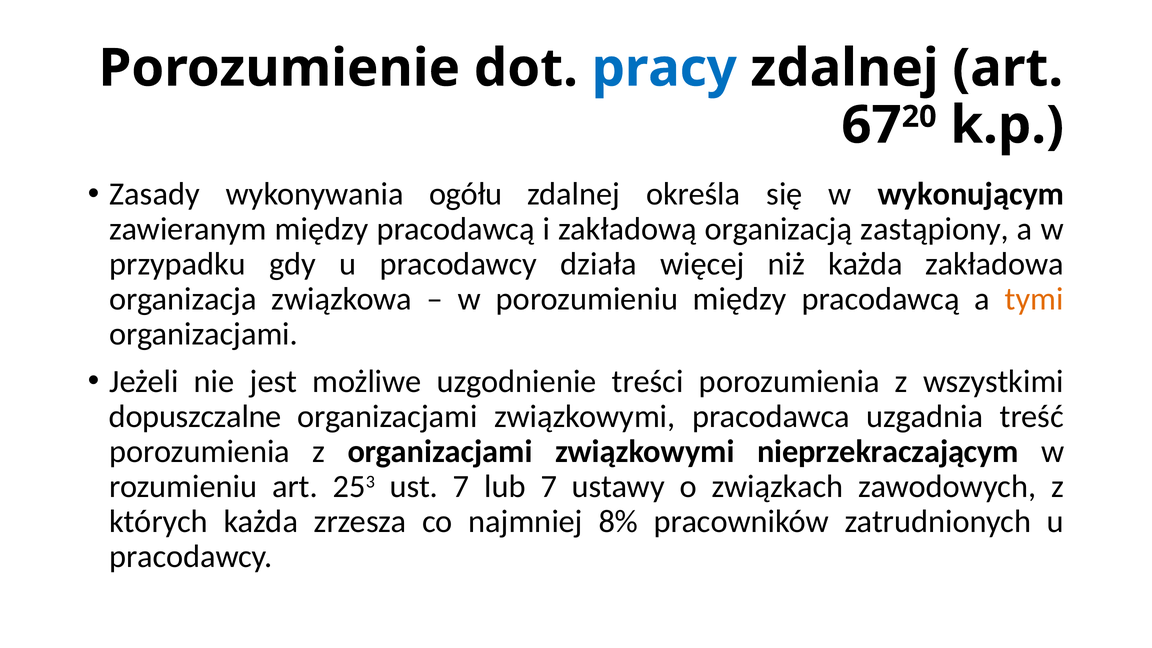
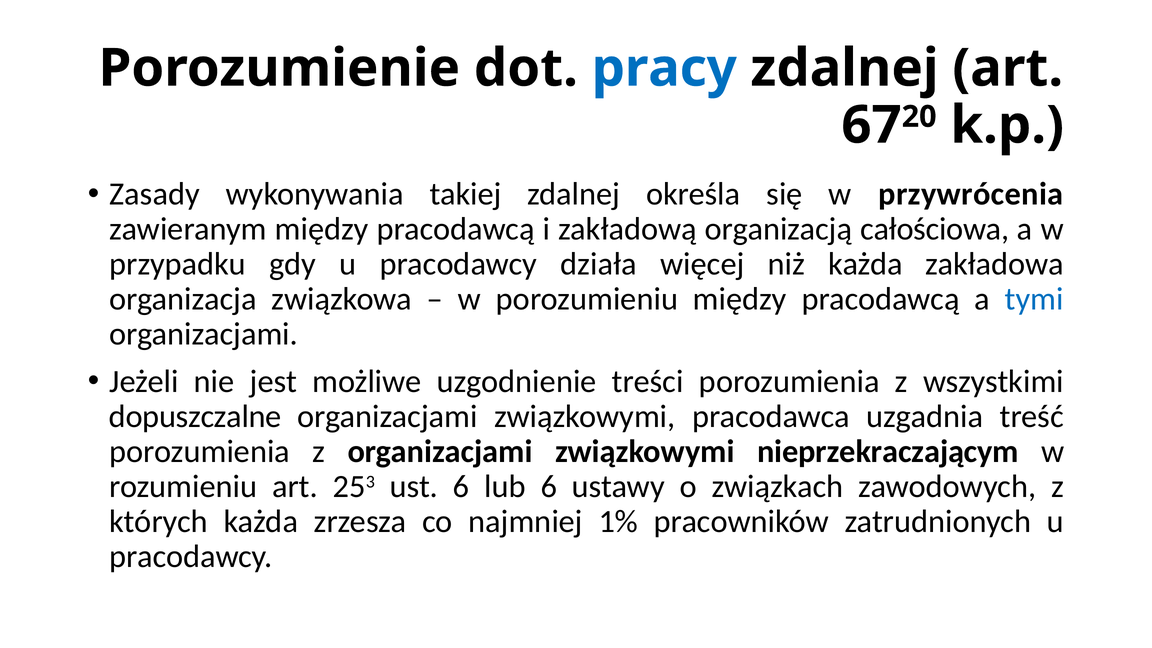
ogółu: ogółu -> takiej (466, 194)
wykonującym: wykonującym -> przywrócenia (971, 194)
zastąpiony: zastąpiony -> całościowa (935, 229)
tymi colour: orange -> blue (1034, 299)
ust 7: 7 -> 6 (461, 486)
lub 7: 7 -> 6 (549, 486)
8%: 8% -> 1% (618, 521)
